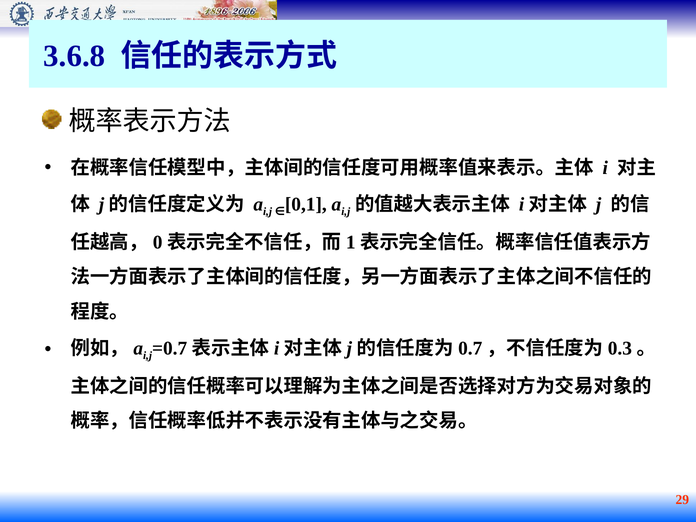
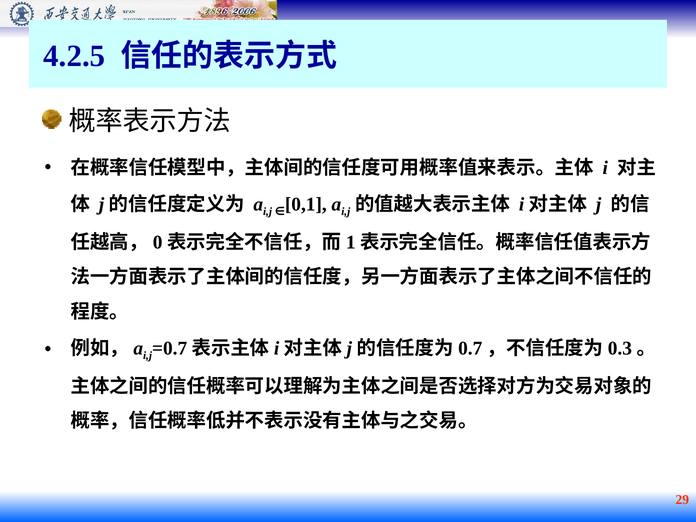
3.6.8: 3.6.8 -> 4.2.5 (74, 56)
